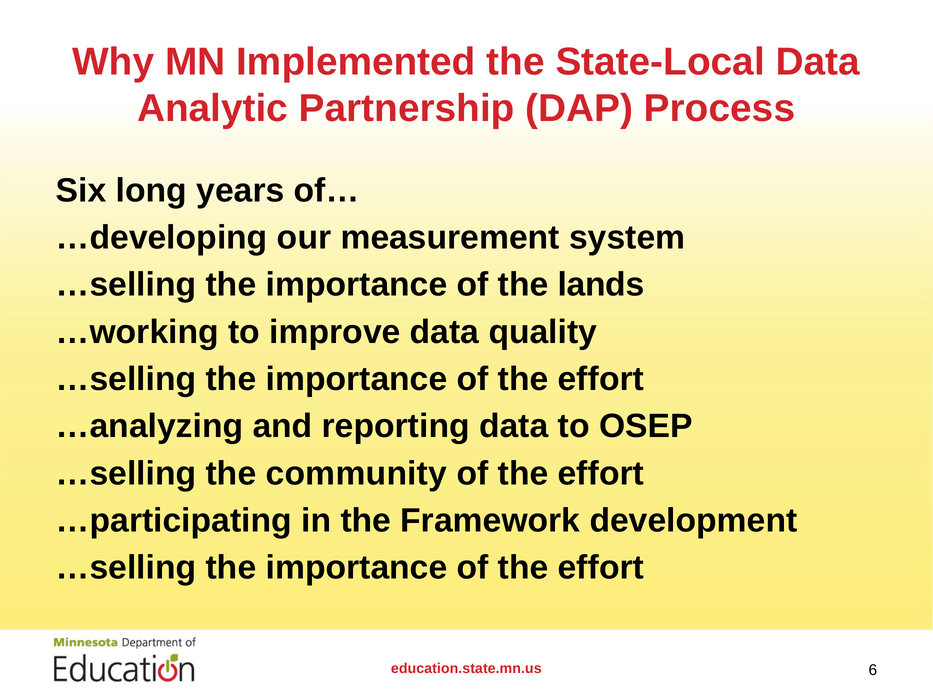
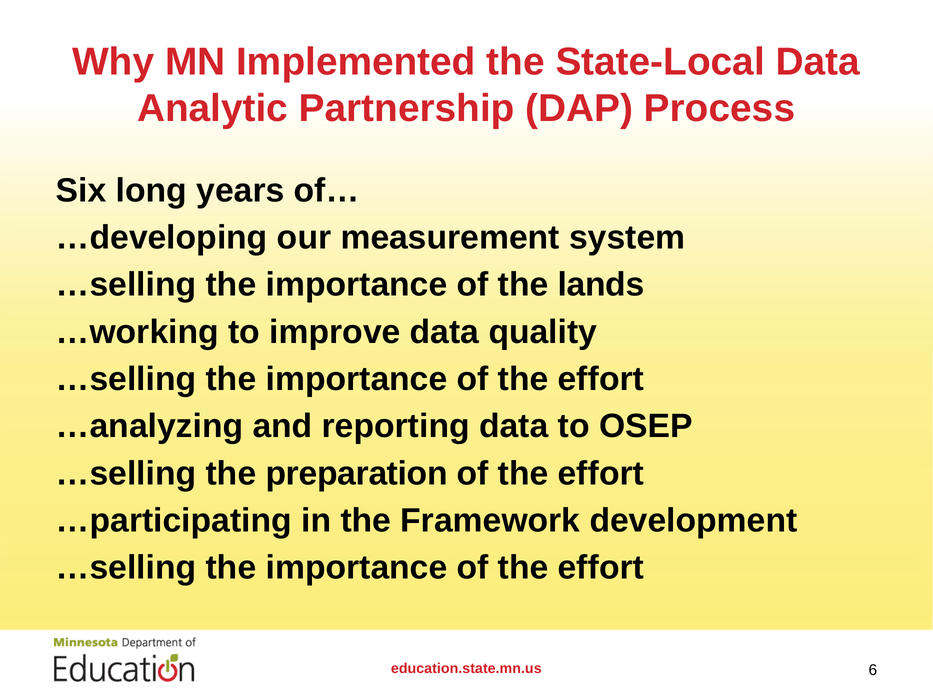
community: community -> preparation (357, 473)
